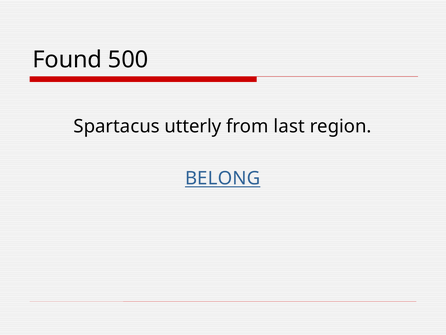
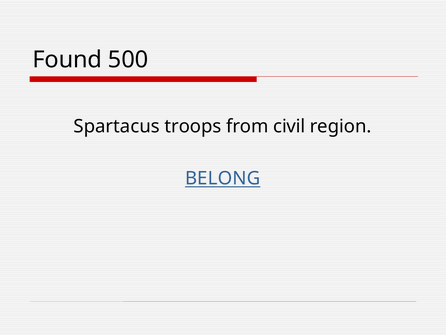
utterly: utterly -> troops (193, 126)
last: last -> civil (289, 126)
